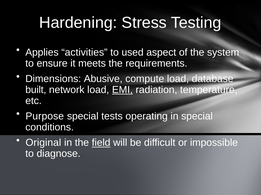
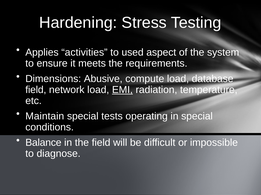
built: built -> field (36, 90)
Purpose: Purpose -> Maintain (45, 117)
Original: Original -> Balance (43, 143)
field underline: present -> none (101, 143)
